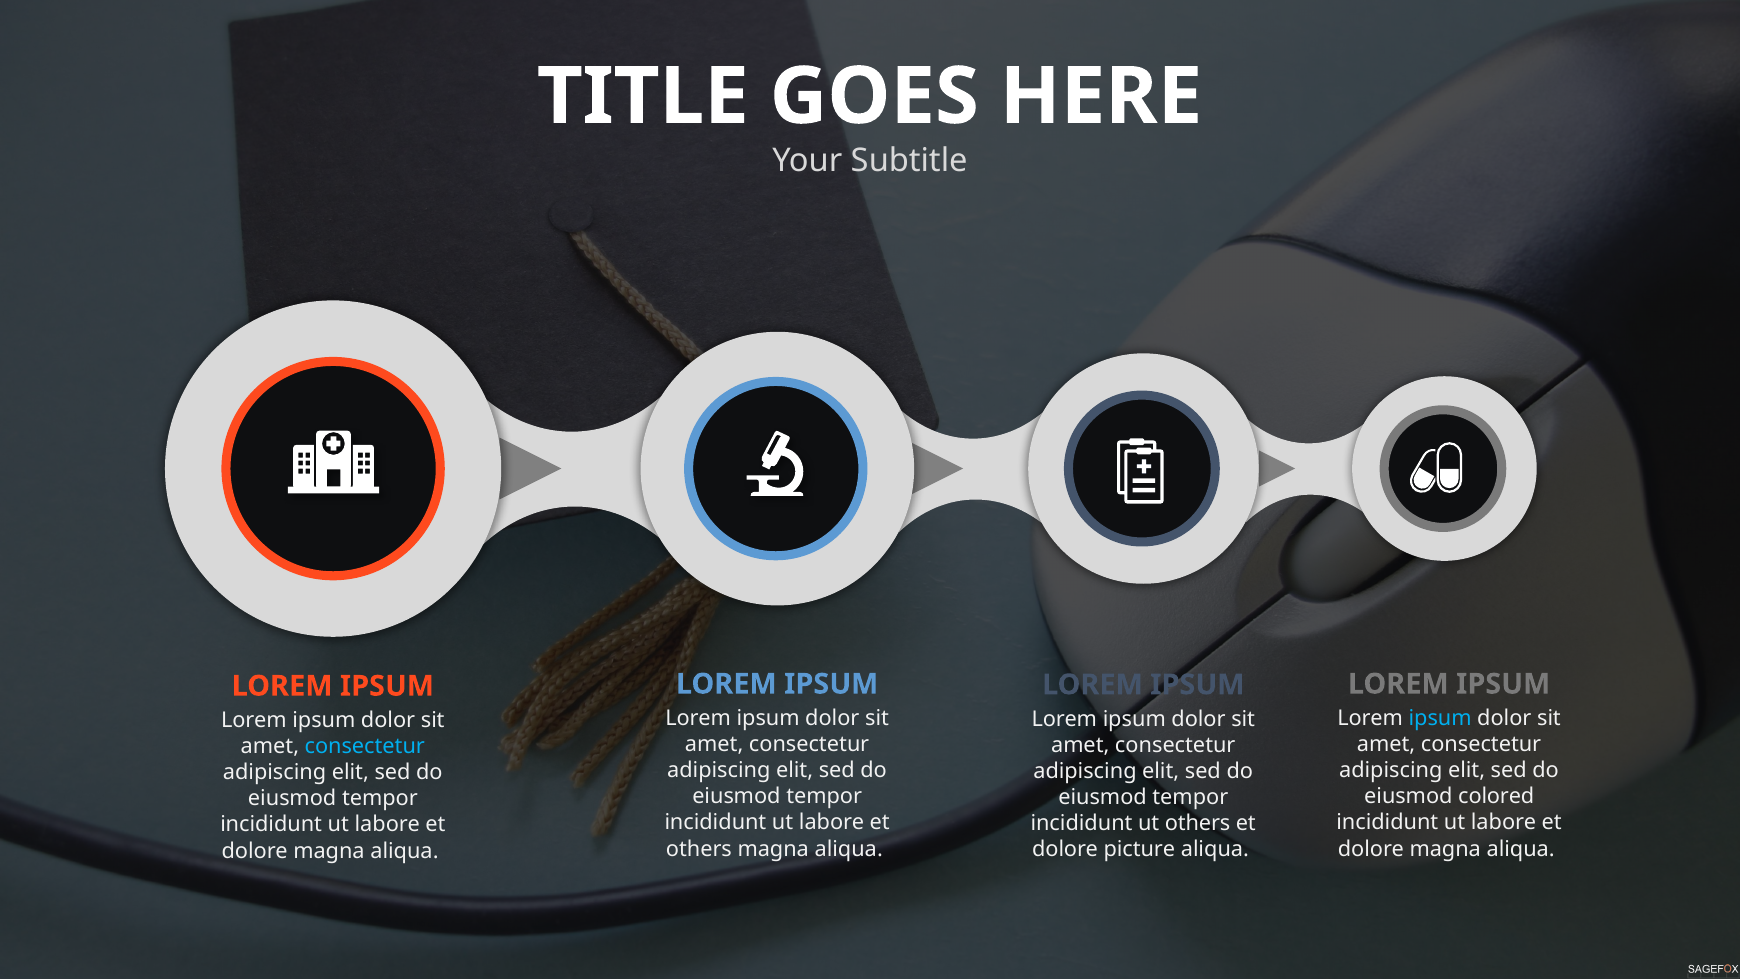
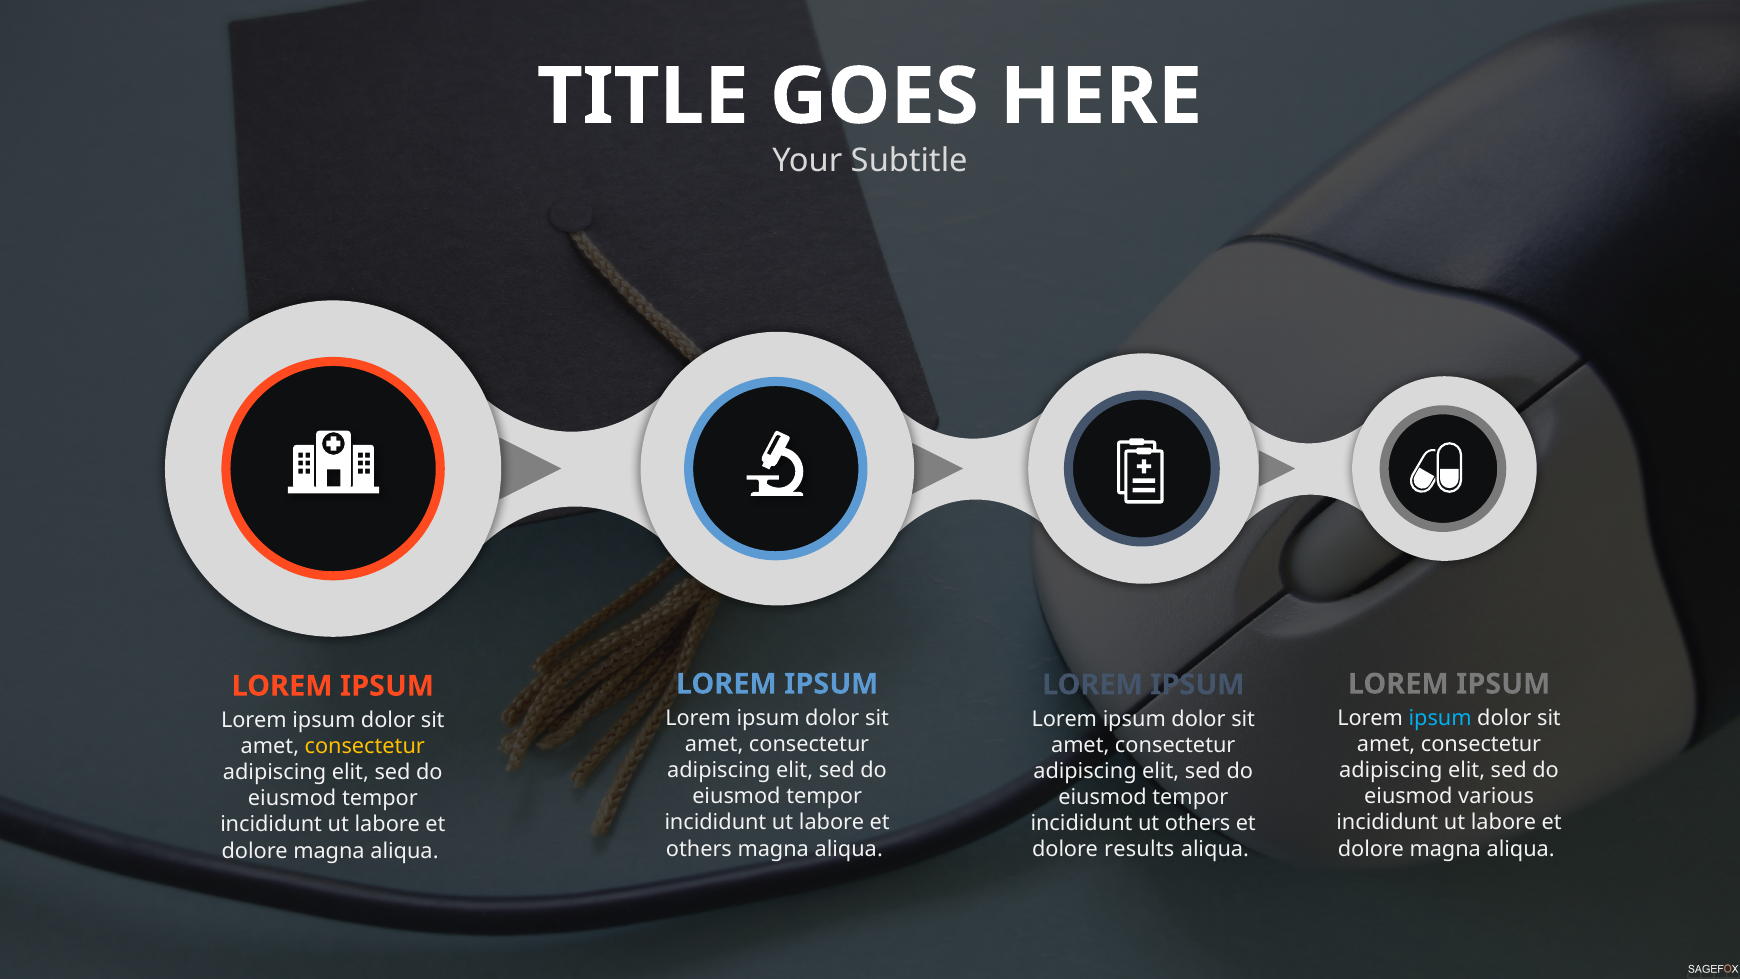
consectetur colour: light blue -> yellow (365, 746)
colored: colored -> various (1496, 796)
picture: picture -> results (1139, 849)
